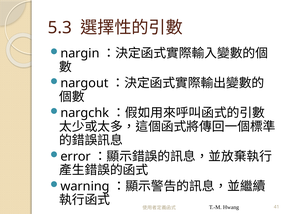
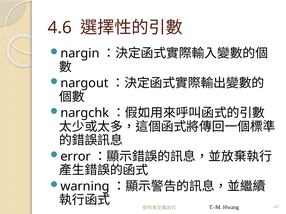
5.3: 5.3 -> 4.6 (60, 28)
